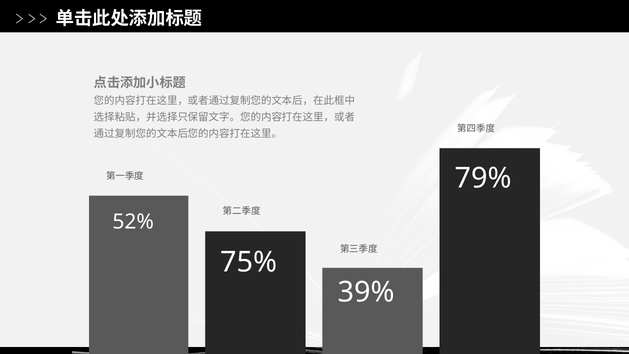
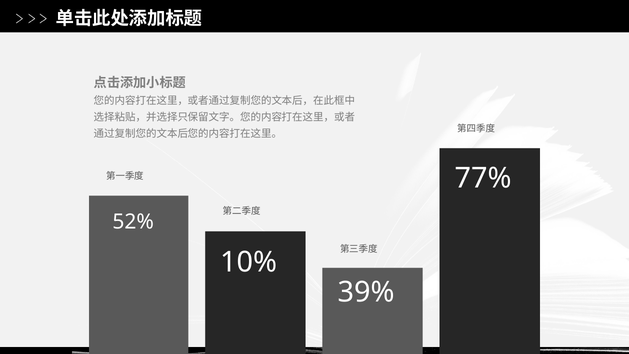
79%: 79% -> 77% (483, 178)
75%: 75% -> 10% (249, 262)
